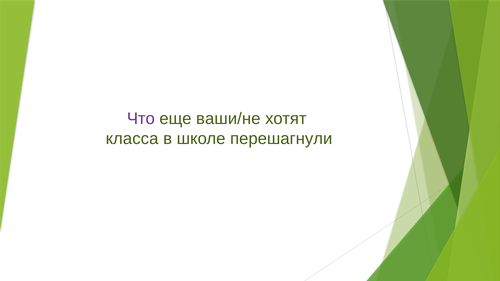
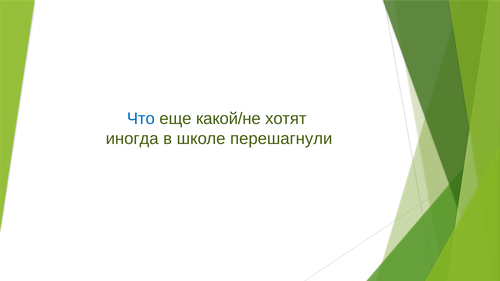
Что colour: purple -> blue (141, 119)
ваши/не: ваши/не -> какой/не (228, 119)
класса: класса -> иногда (132, 139)
